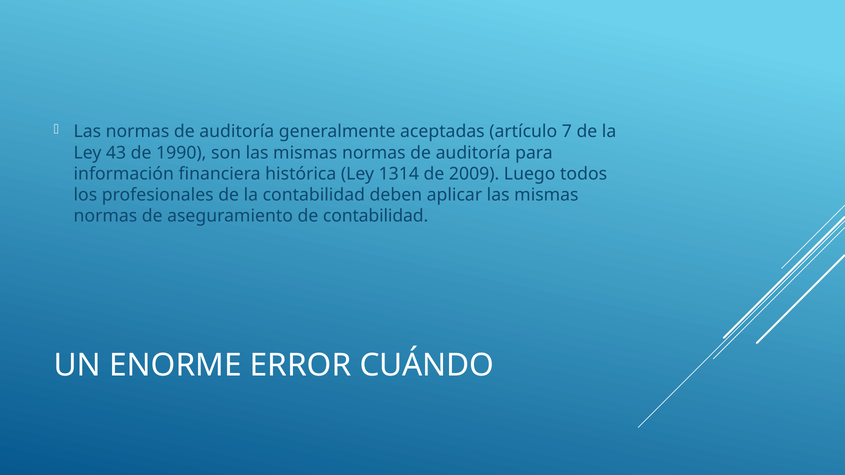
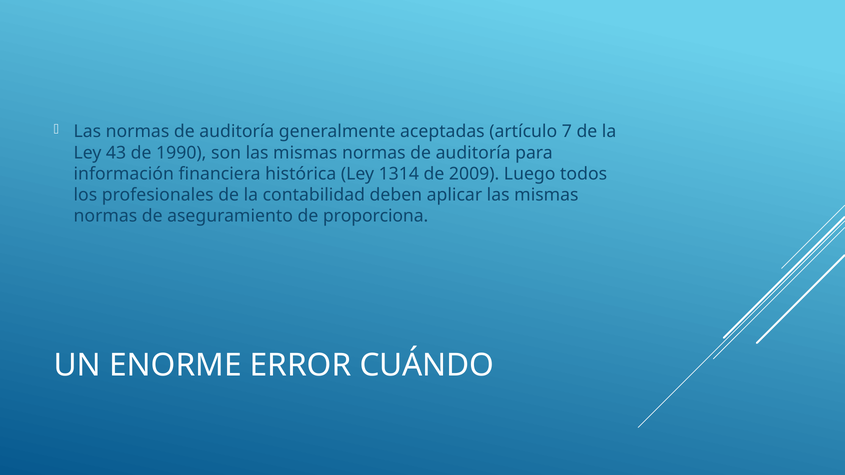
de contabilidad: contabilidad -> proporciona (376, 216)
